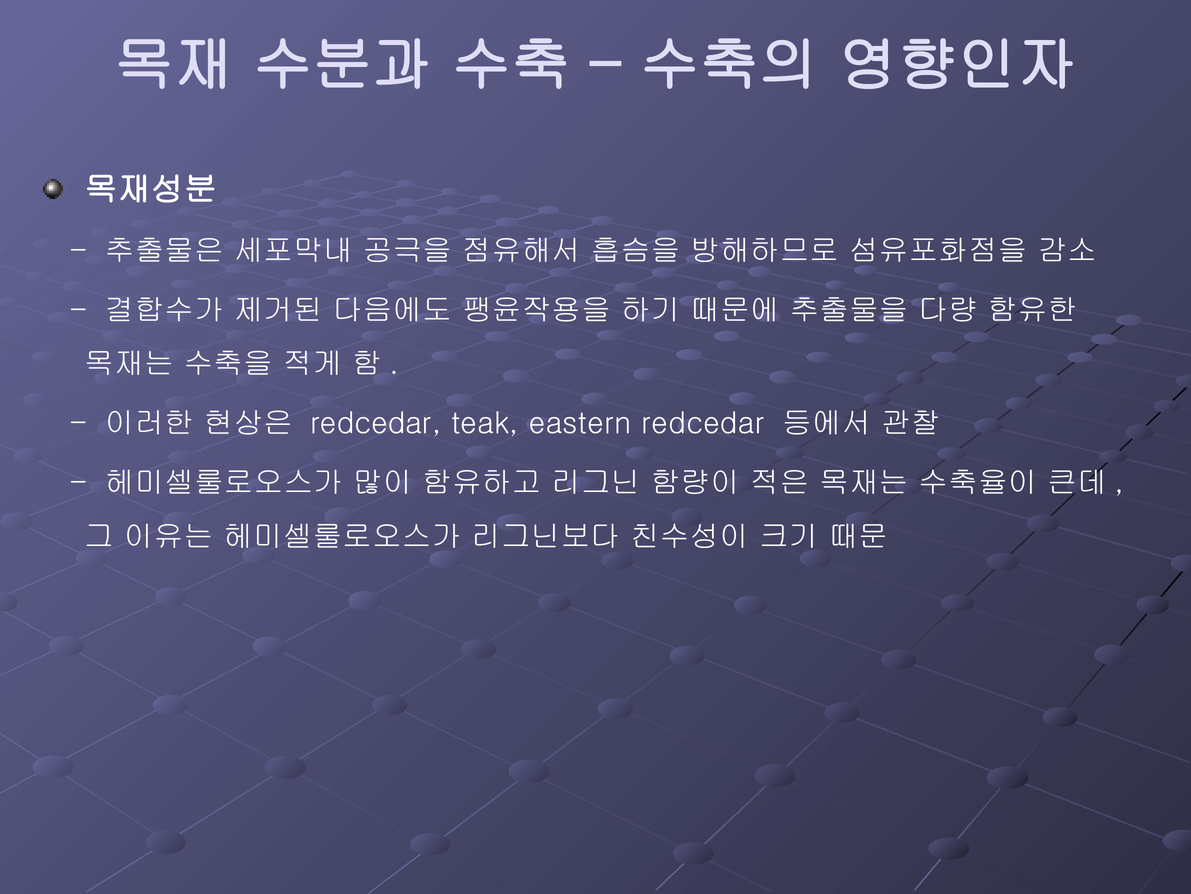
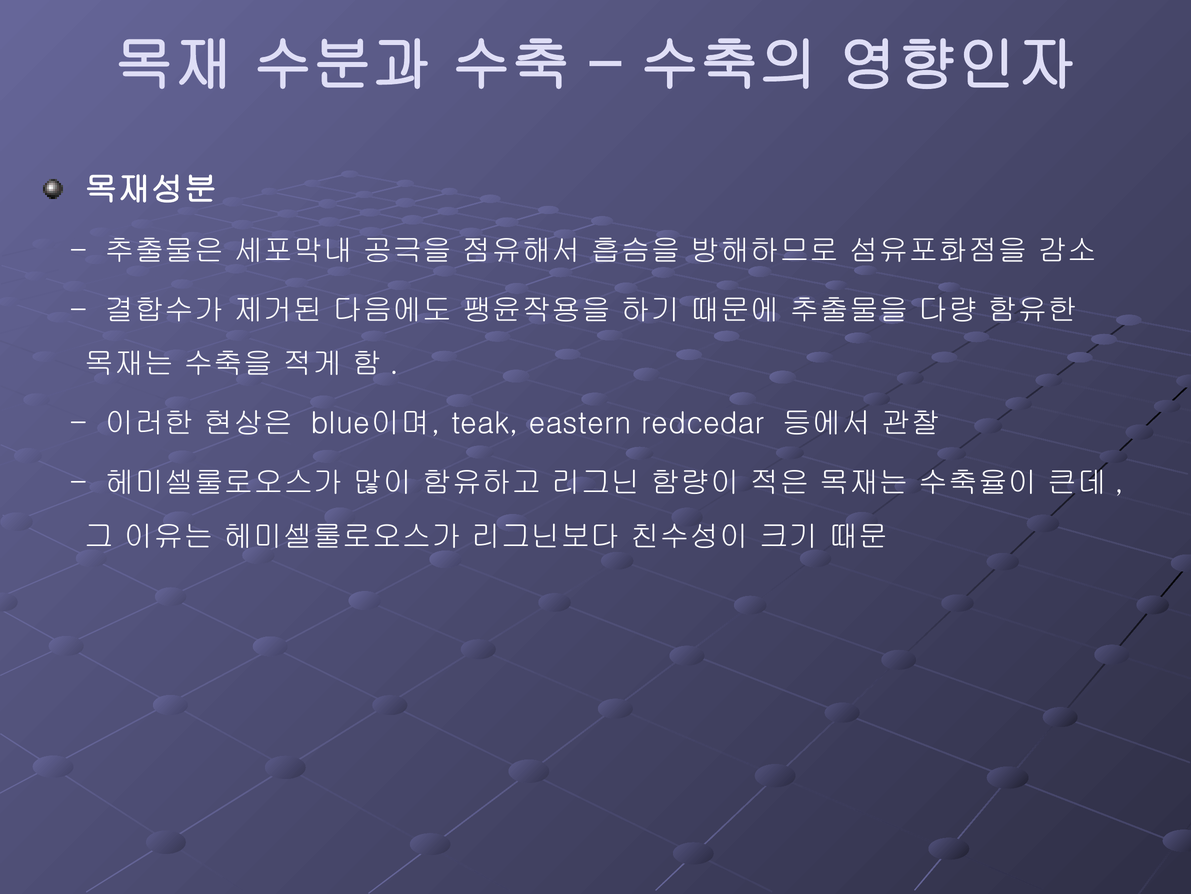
redcedar: redcedar -> blue이며 (376, 423)
